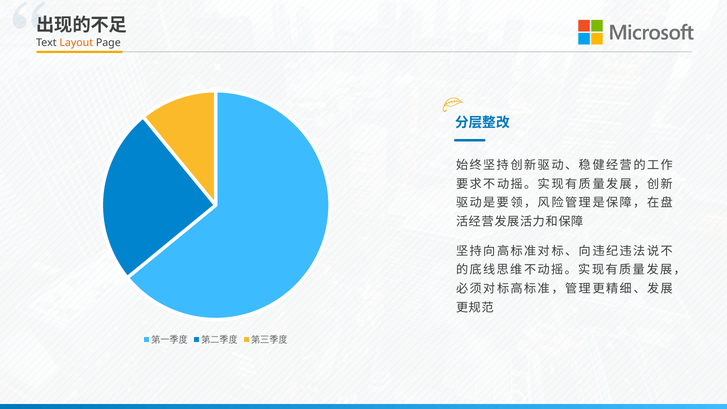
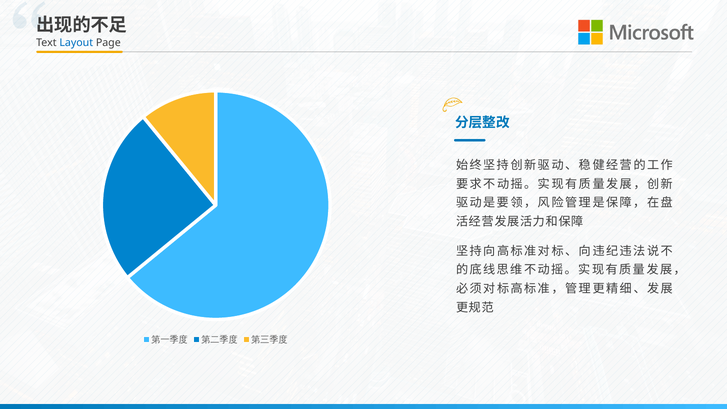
Layout colour: orange -> blue (76, 43)
